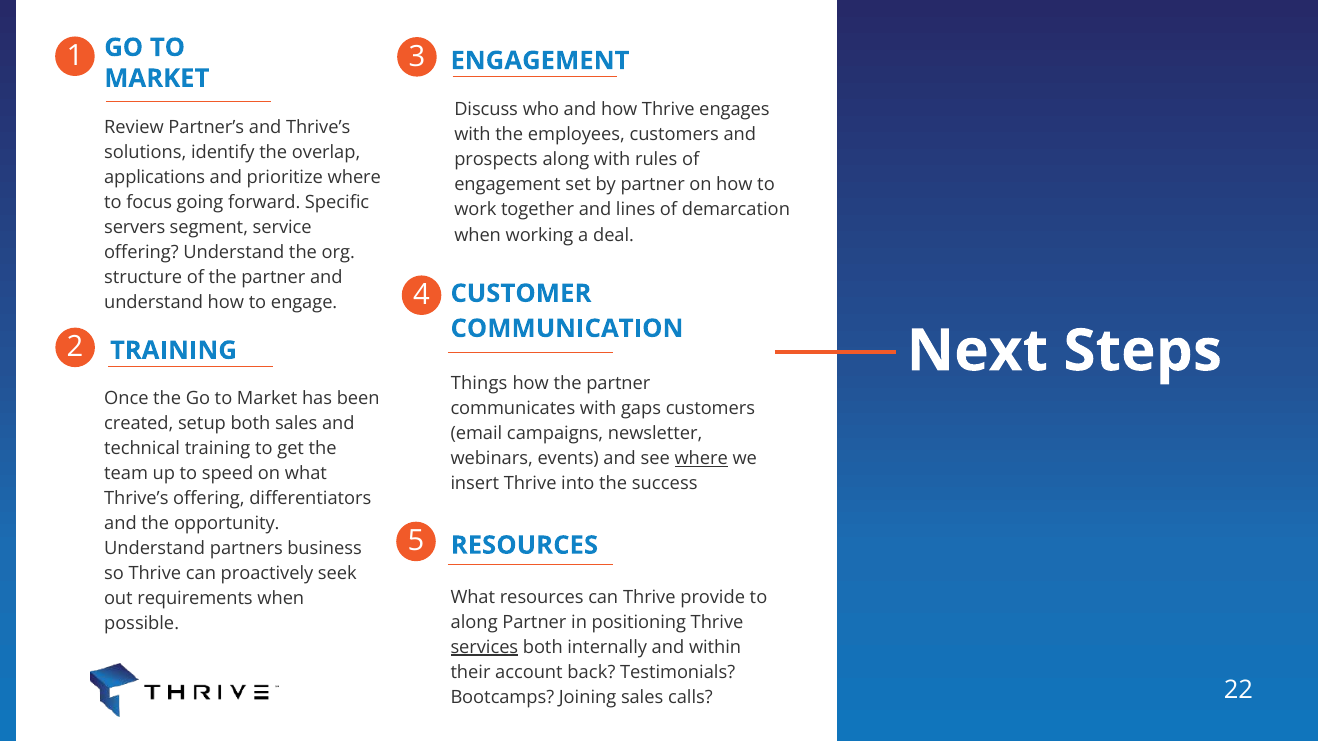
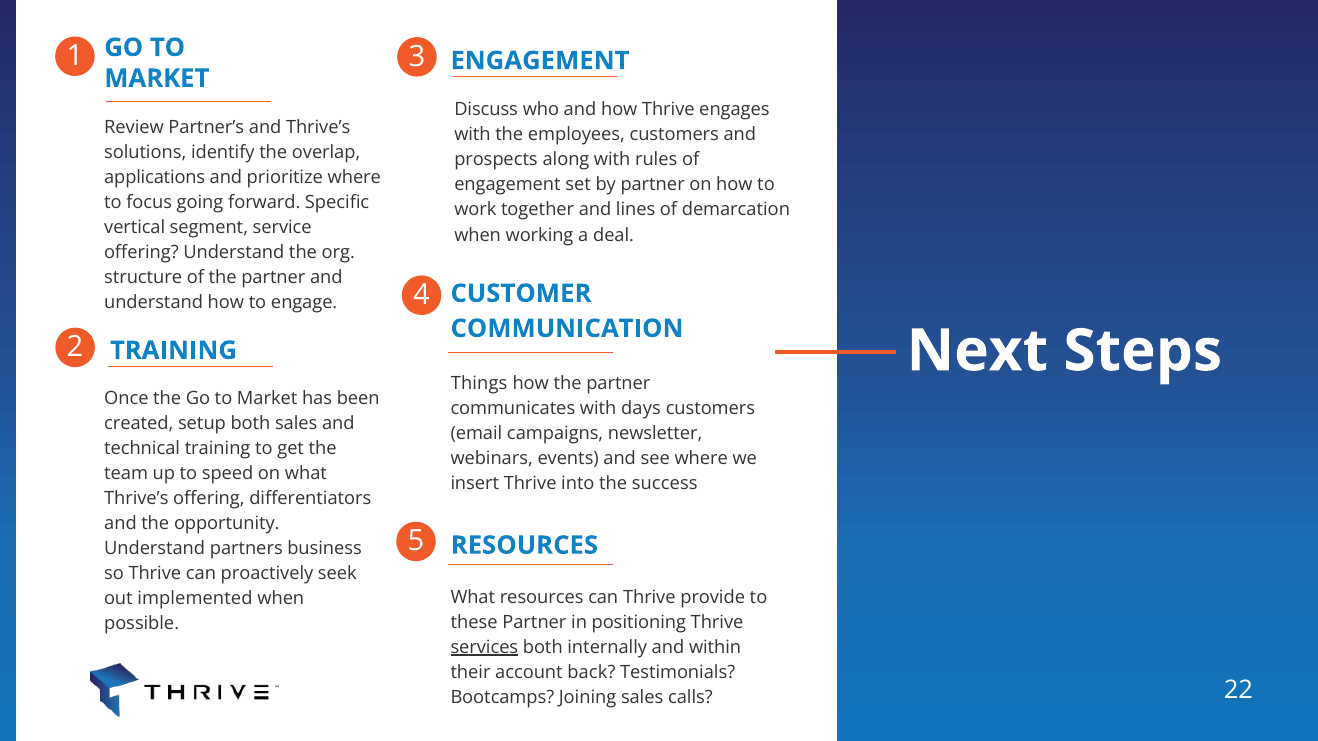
servers: servers -> vertical (135, 228)
gaps: gaps -> days (641, 409)
where underline: present -> none (701, 459)
requirements: requirements -> implemented (195, 599)
along: along -> these (474, 622)
